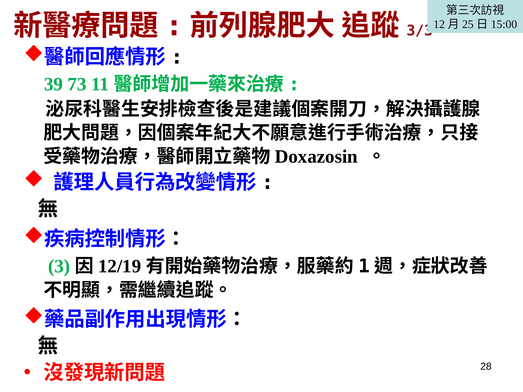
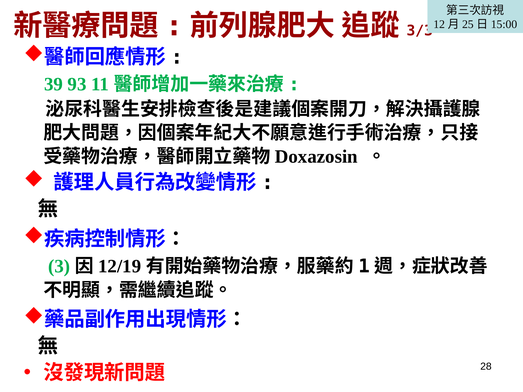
73: 73 -> 93 (77, 84)
